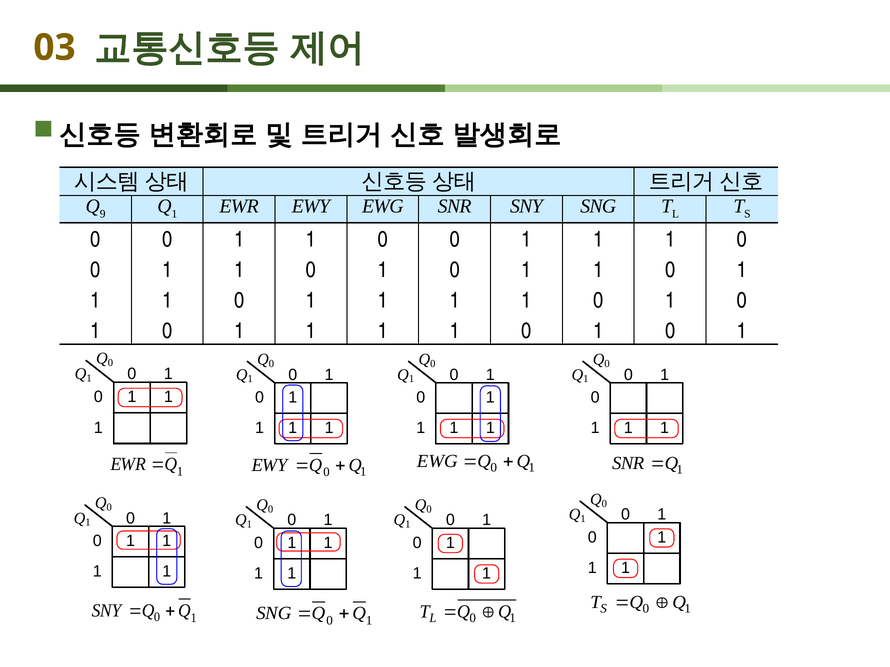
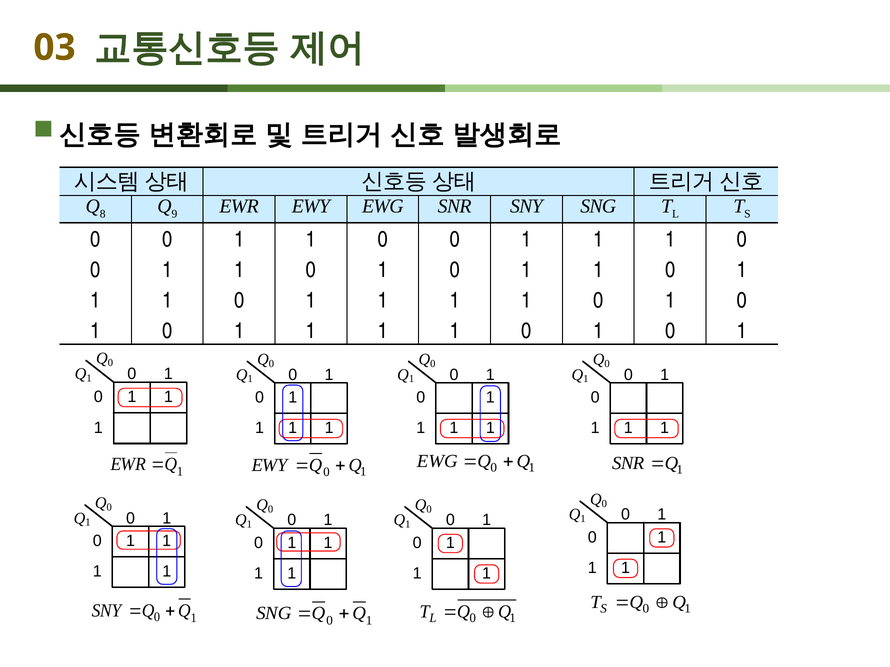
9: 9 -> 8 (103, 214)
1: 1 -> 9 (174, 214)
